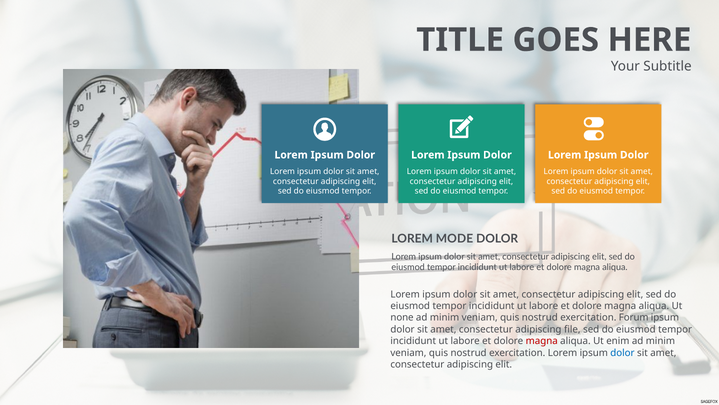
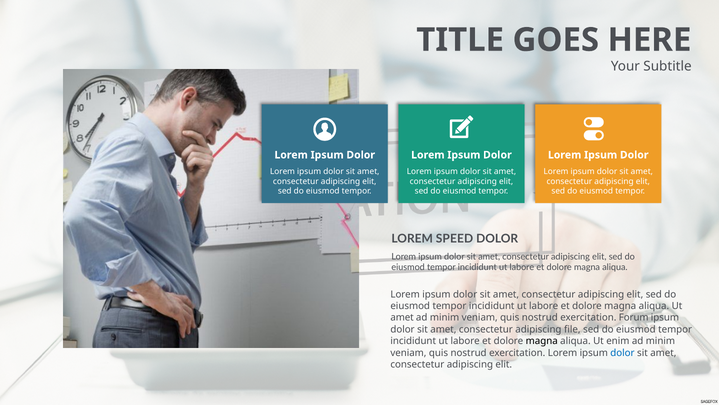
MODE: MODE -> SPEED (454, 239)
none: none -> amet (402, 317)
magna colour: red -> black (542, 341)
